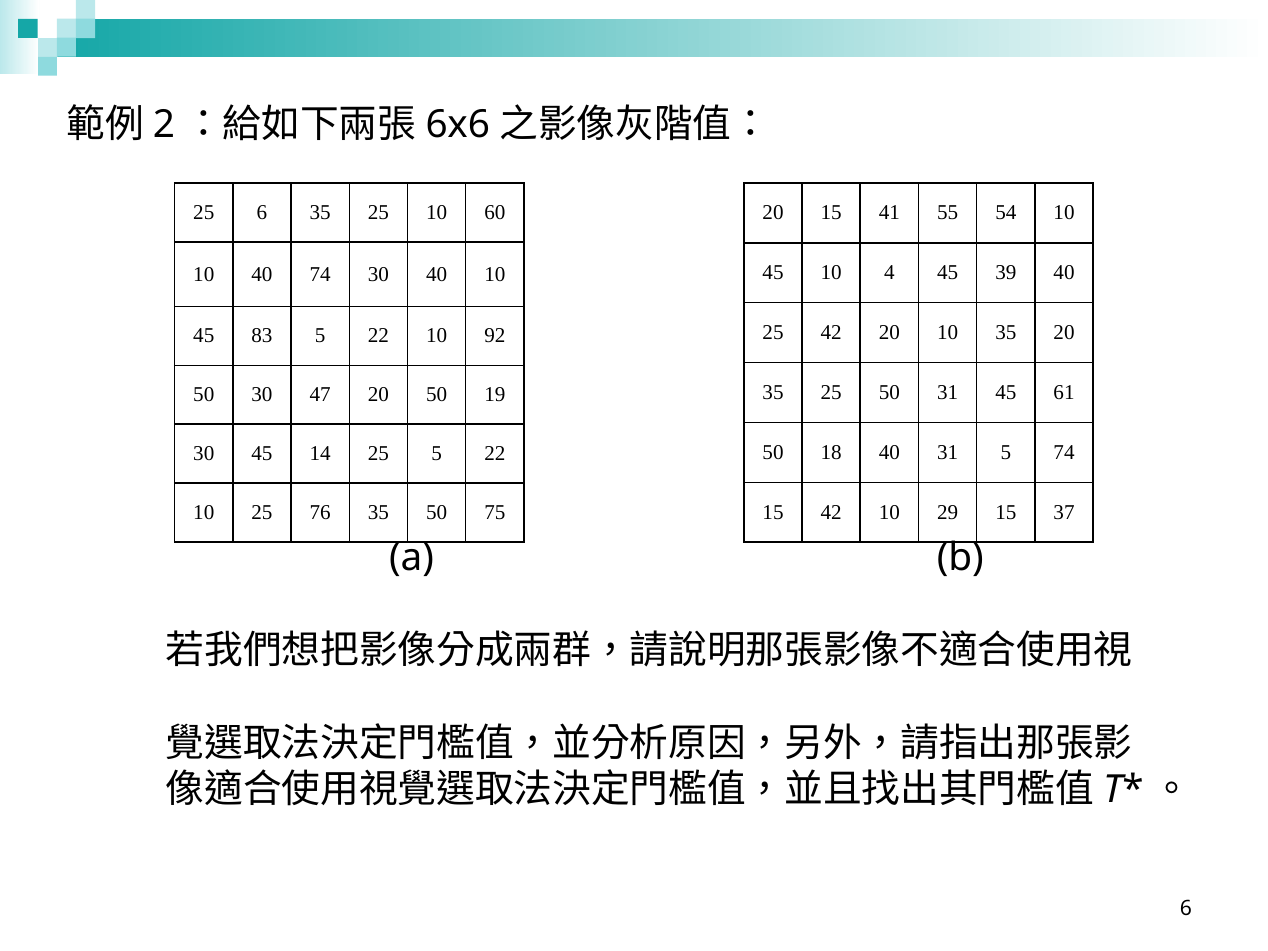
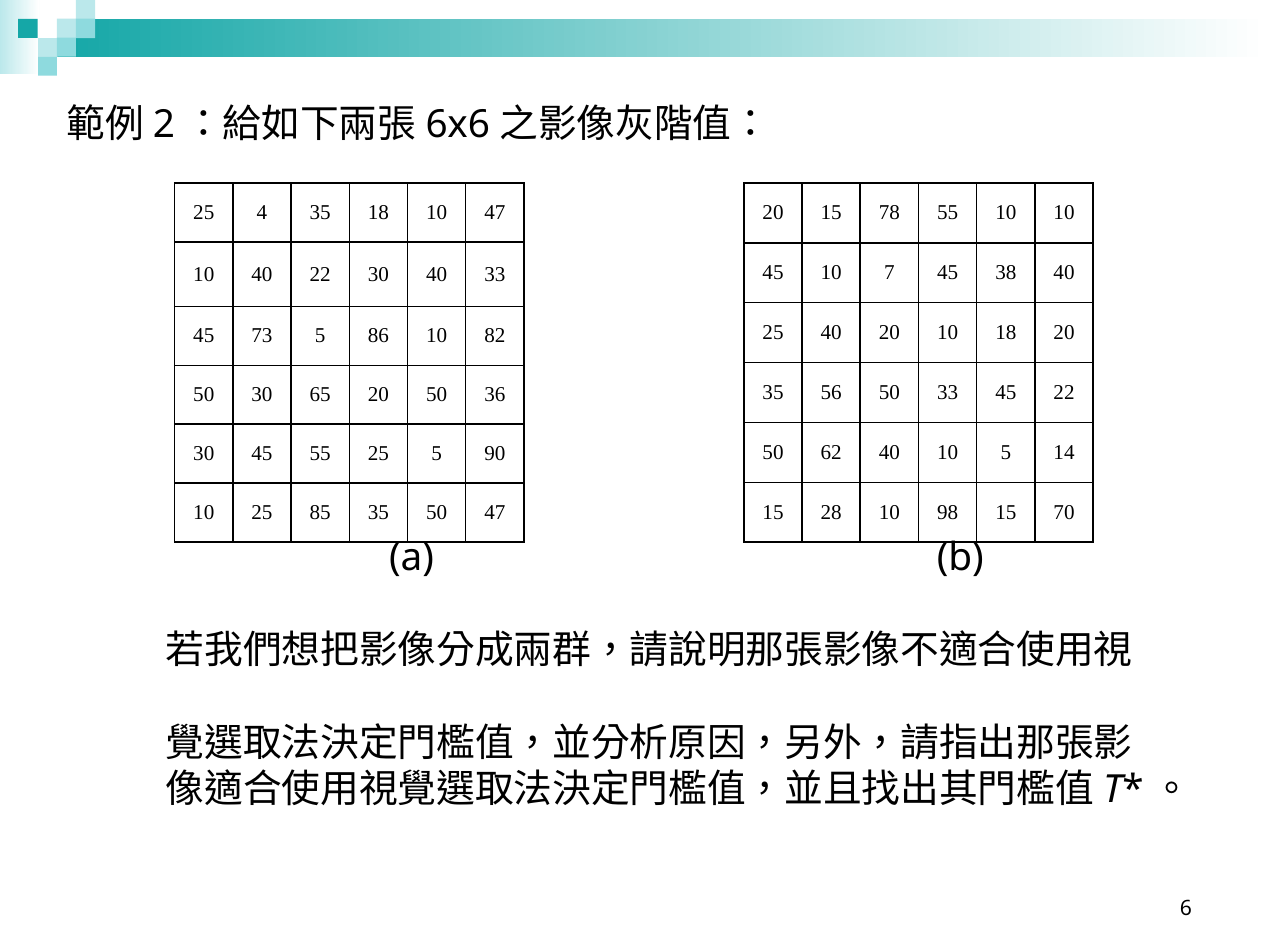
25 6: 6 -> 4 (262, 212)
25: 25 -> 18 (378, 212)
10 60: 60 -> 47 (495, 212)
41: 41 -> 78 (889, 213)
55 54: 54 -> 10 (1006, 213)
4: 4 -> 7 (889, 273)
39: 39 -> 38 (1006, 273)
40 74: 74 -> 22 (320, 274)
40 10: 10 -> 33 (495, 274)
25 42: 42 -> 40 (831, 333)
10 35: 35 -> 18 (1006, 333)
83: 83 -> 73 (262, 336)
22: 22 -> 86 (378, 336)
92: 92 -> 82 (495, 336)
25: 25 -> 56 (831, 393)
50 31: 31 -> 33 (948, 393)
45 61: 61 -> 22 (1064, 393)
47: 47 -> 65 (320, 395)
19: 19 -> 36 (495, 395)
18: 18 -> 62 (831, 453)
40 31: 31 -> 10 (948, 453)
5 74: 74 -> 14 (1064, 453)
45 14: 14 -> 55 (320, 454)
25 5 22: 22 -> 90 (495, 454)
15 42: 42 -> 28 (831, 512)
29: 29 -> 98 (948, 512)
37: 37 -> 70 (1064, 512)
76: 76 -> 85 (320, 513)
50 75: 75 -> 47 (495, 513)
